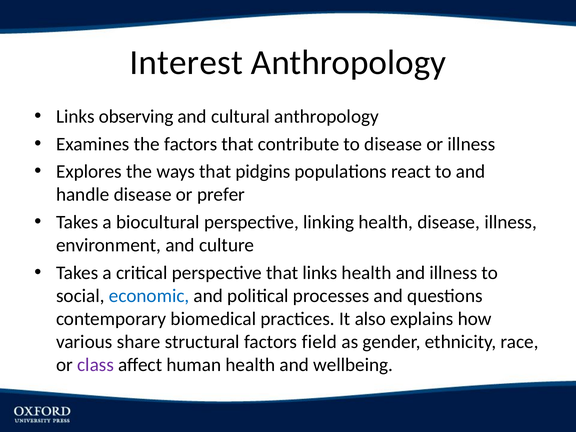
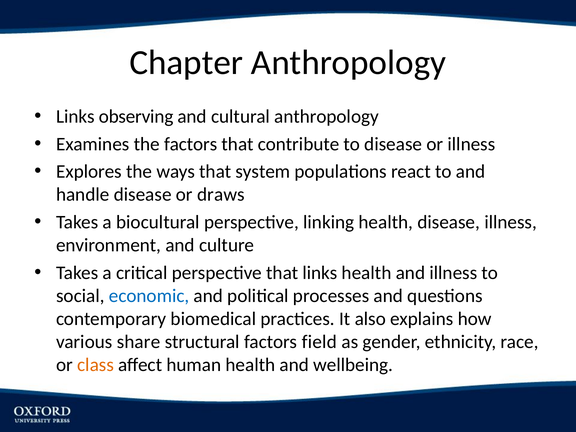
Interest: Interest -> Chapter (186, 62)
pidgins: pidgins -> system (263, 172)
prefer: prefer -> draws (221, 195)
class colour: purple -> orange (96, 365)
